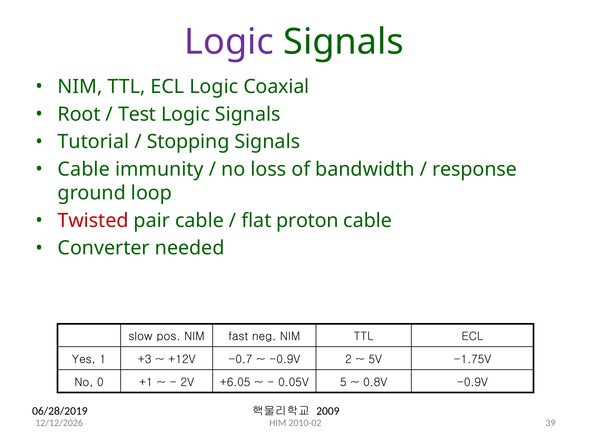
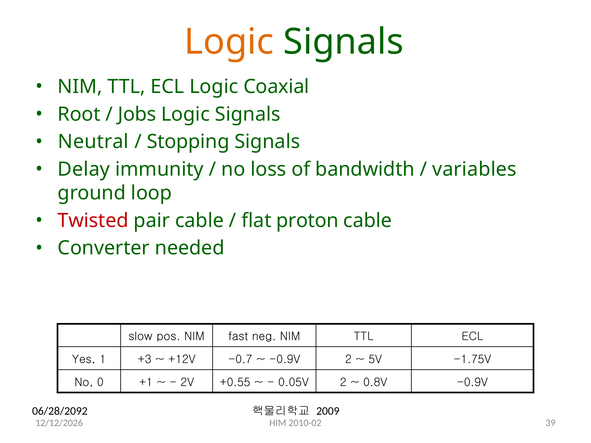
Logic colour: purple -> orange (229, 42)
Test: Test -> Jobs (137, 114)
Tutorial: Tutorial -> Neutral (93, 142)
Cable: Cable -> Delay (84, 169)
response: response -> variables (474, 169)
+6.05: +6.05 -> +0.55 (235, 382)
0.05V 5: 5 -> 2 (343, 382)
06/28/2019: 06/28/2019 -> 06/28/2092 (60, 411)
